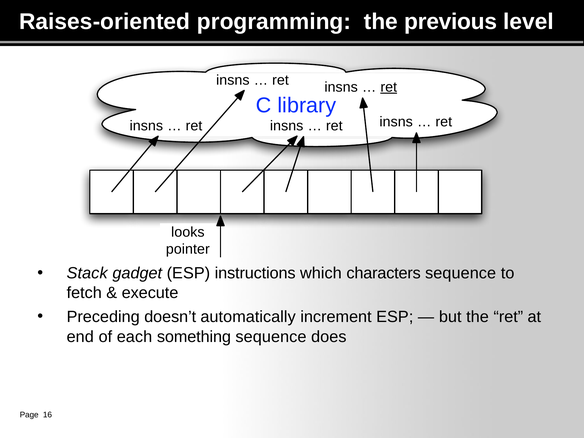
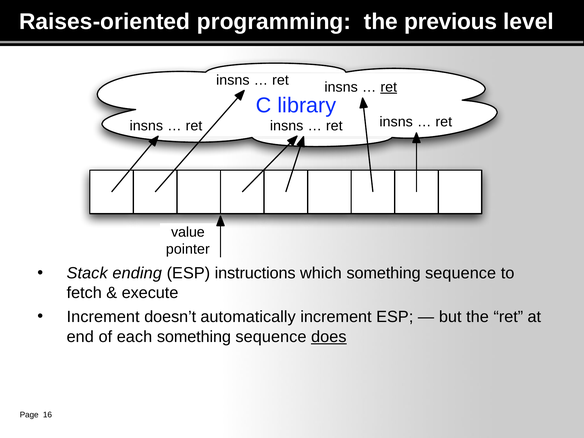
looks: looks -> value (188, 232)
gadget: gadget -> ending (137, 273)
which characters: characters -> something (384, 273)
Preceding: Preceding -> Increment (103, 317)
does underline: none -> present (329, 337)
